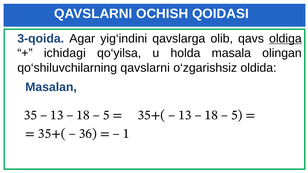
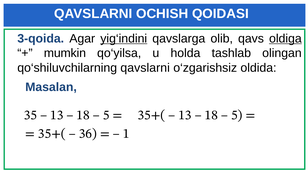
yig‘indini underline: none -> present (124, 39)
ichidagi: ichidagi -> mumkin (65, 53)
masala: masala -> tashlab (231, 53)
